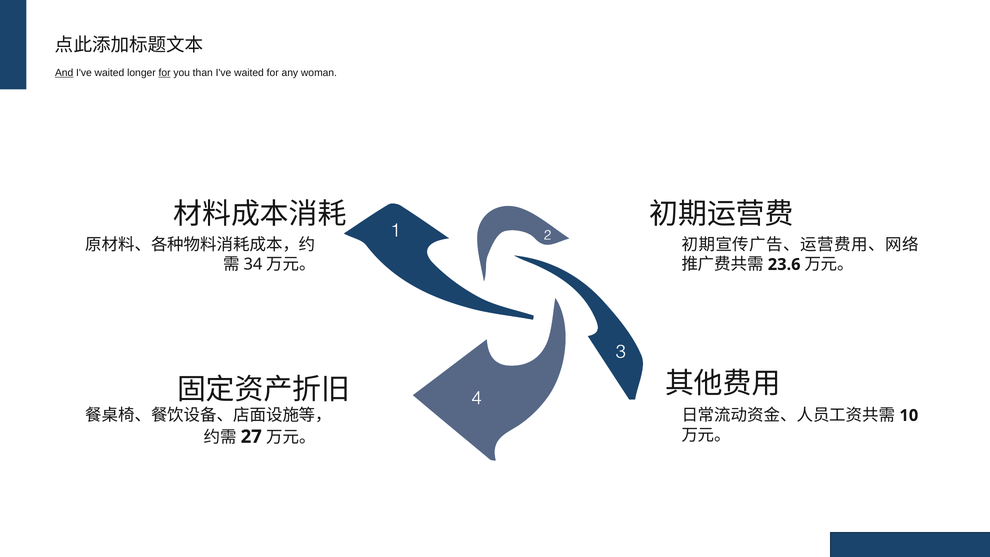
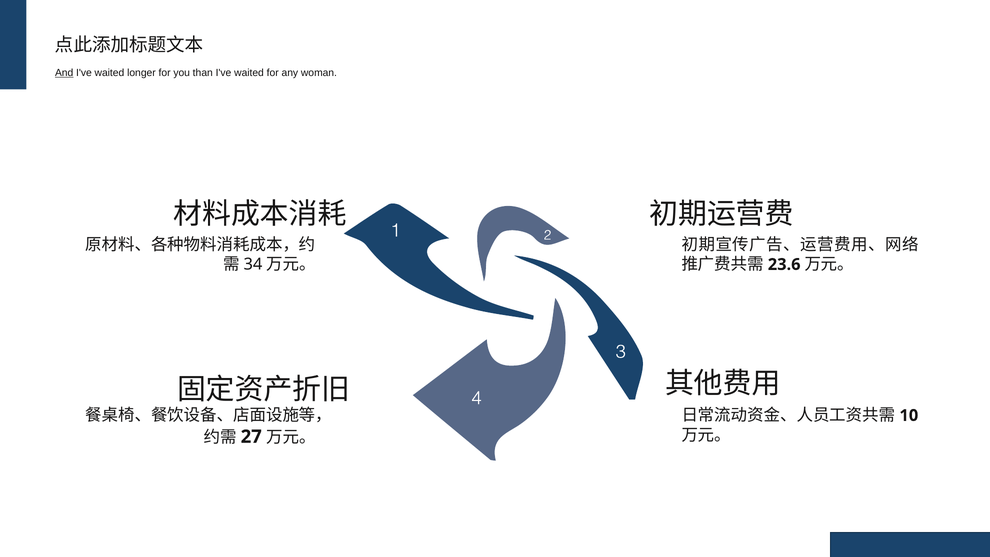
for underline: present -> none (165, 73)
